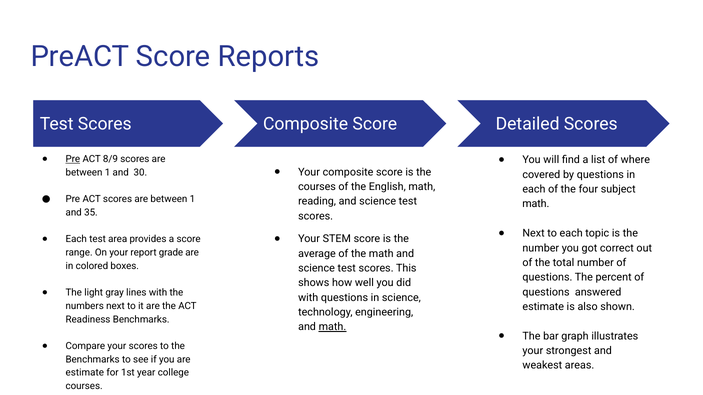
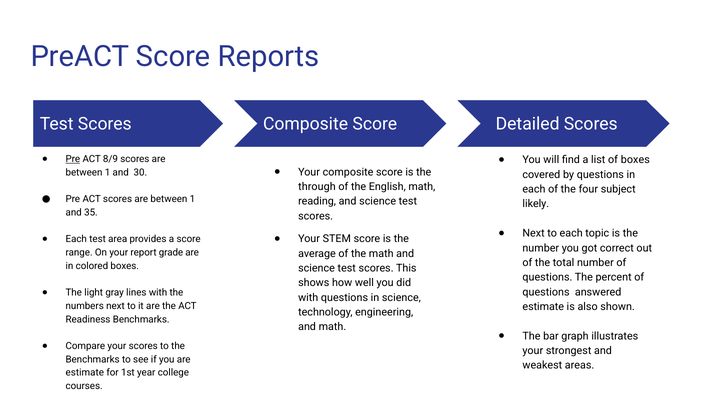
of where: where -> boxes (635, 160)
courses: courses -> through (317, 187)
math: math -> likely (536, 204)
math underline: present -> none (332, 327)
